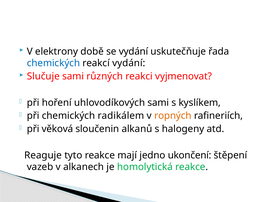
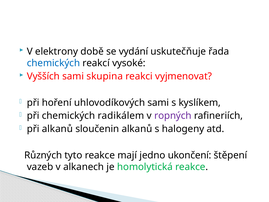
reakcí vydání: vydání -> vysoké (129, 63)
Slučuje: Slučuje -> Vyšších (43, 76)
různých: různých -> skupina (105, 76)
ropných colour: orange -> purple (173, 116)
při věková: věková -> alkanů (57, 129)
Reaguje: Reaguje -> Různých (43, 155)
